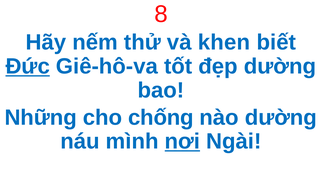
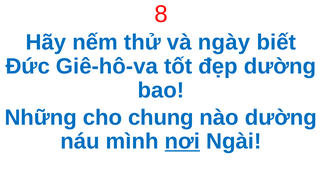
khen: khen -> ngày (224, 42)
Đức underline: present -> none (28, 66)
chống: chống -> chung (161, 118)
